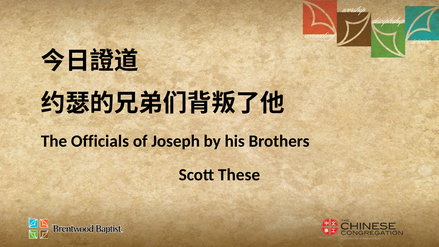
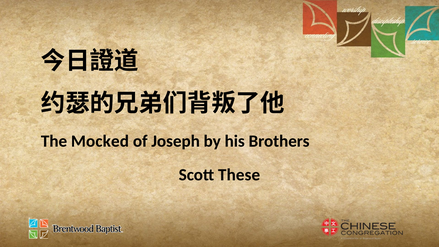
Officials: Officials -> Mocked (100, 141)
